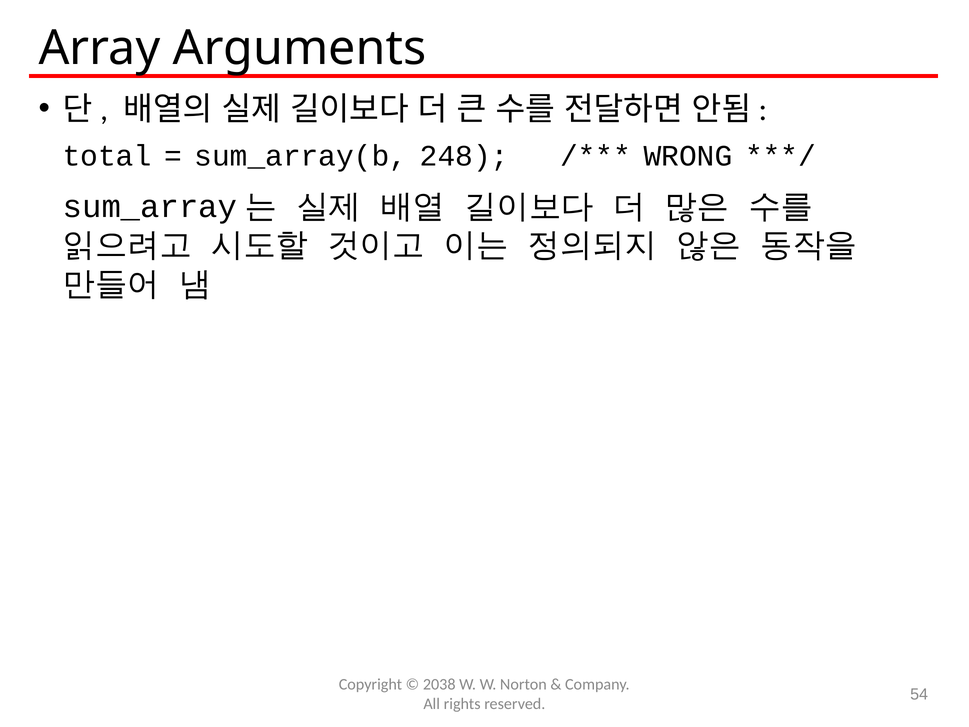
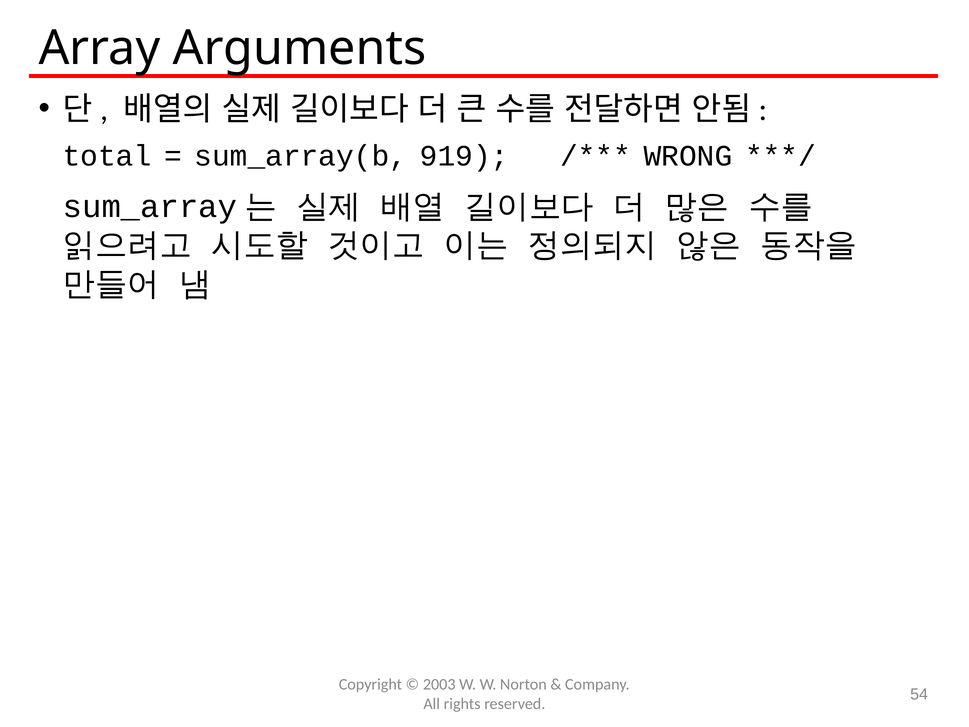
248: 248 -> 919 (464, 156)
2038: 2038 -> 2003 (439, 684)
